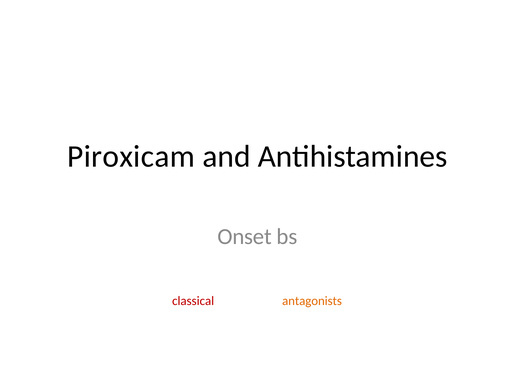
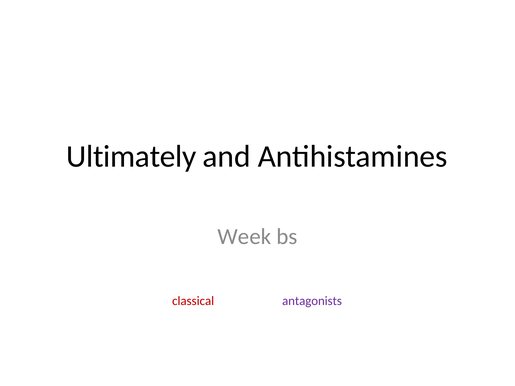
Piroxicam: Piroxicam -> Ultimately (131, 157)
Onset: Onset -> Week (244, 237)
antagonists colour: orange -> purple (312, 301)
